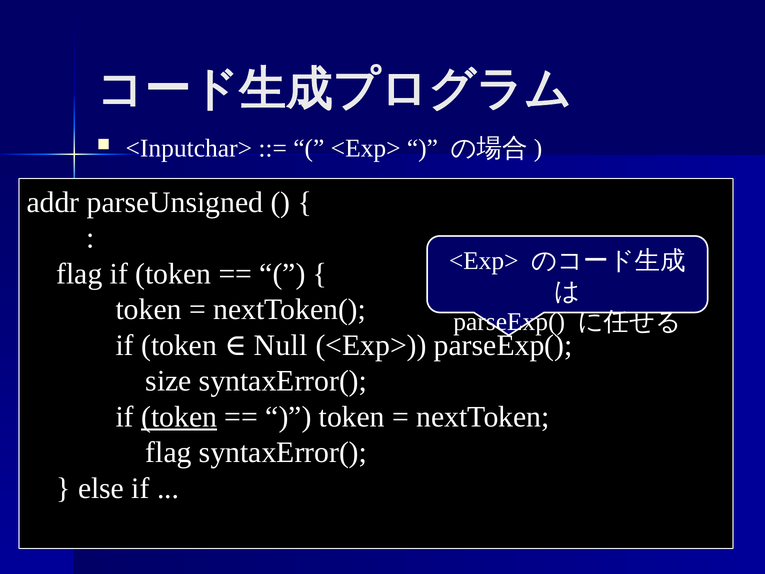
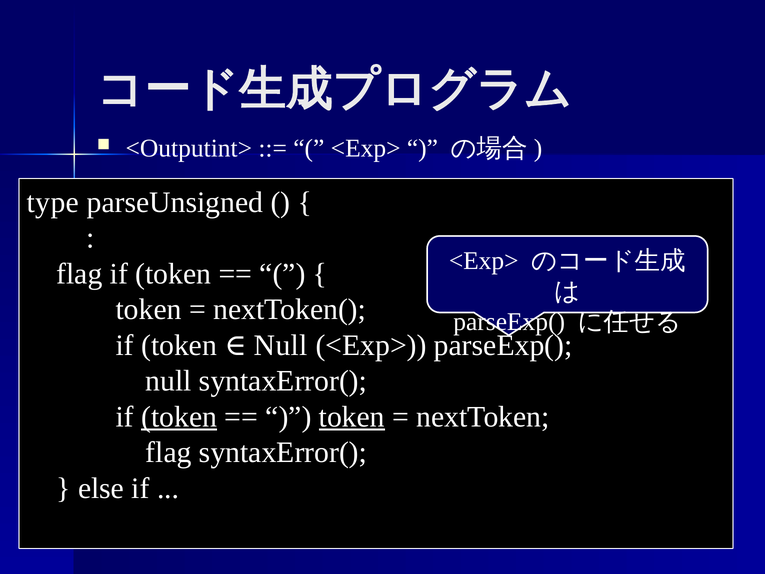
<Inputchar>: <Inputchar> -> <Outputint> (189, 148)
addr: addr -> type (53, 202)
size: size -> null (169, 381)
token underline: none -> present (352, 417)
